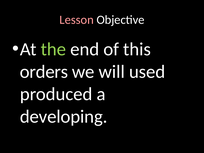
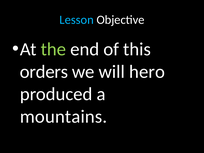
Lesson colour: pink -> light blue (77, 20)
used: used -> hero (147, 72)
developing: developing -> mountains (64, 117)
